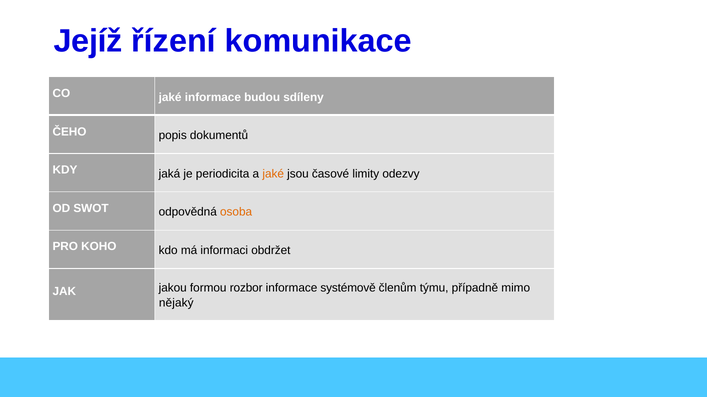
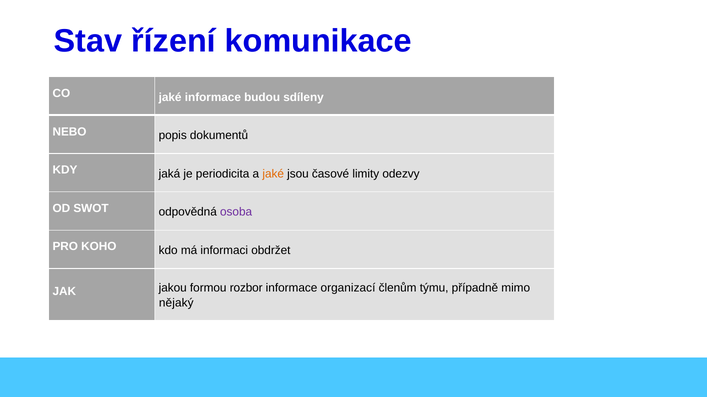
Jejíž: Jejíž -> Stav (88, 41)
ČEHO: ČEHO -> NEBO (70, 132)
osoba colour: orange -> purple (236, 212)
systémově: systémově -> organizací (348, 288)
